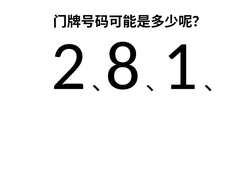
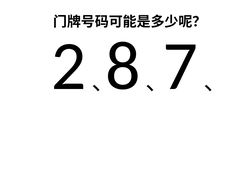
1: 1 -> 7 (180, 66)
